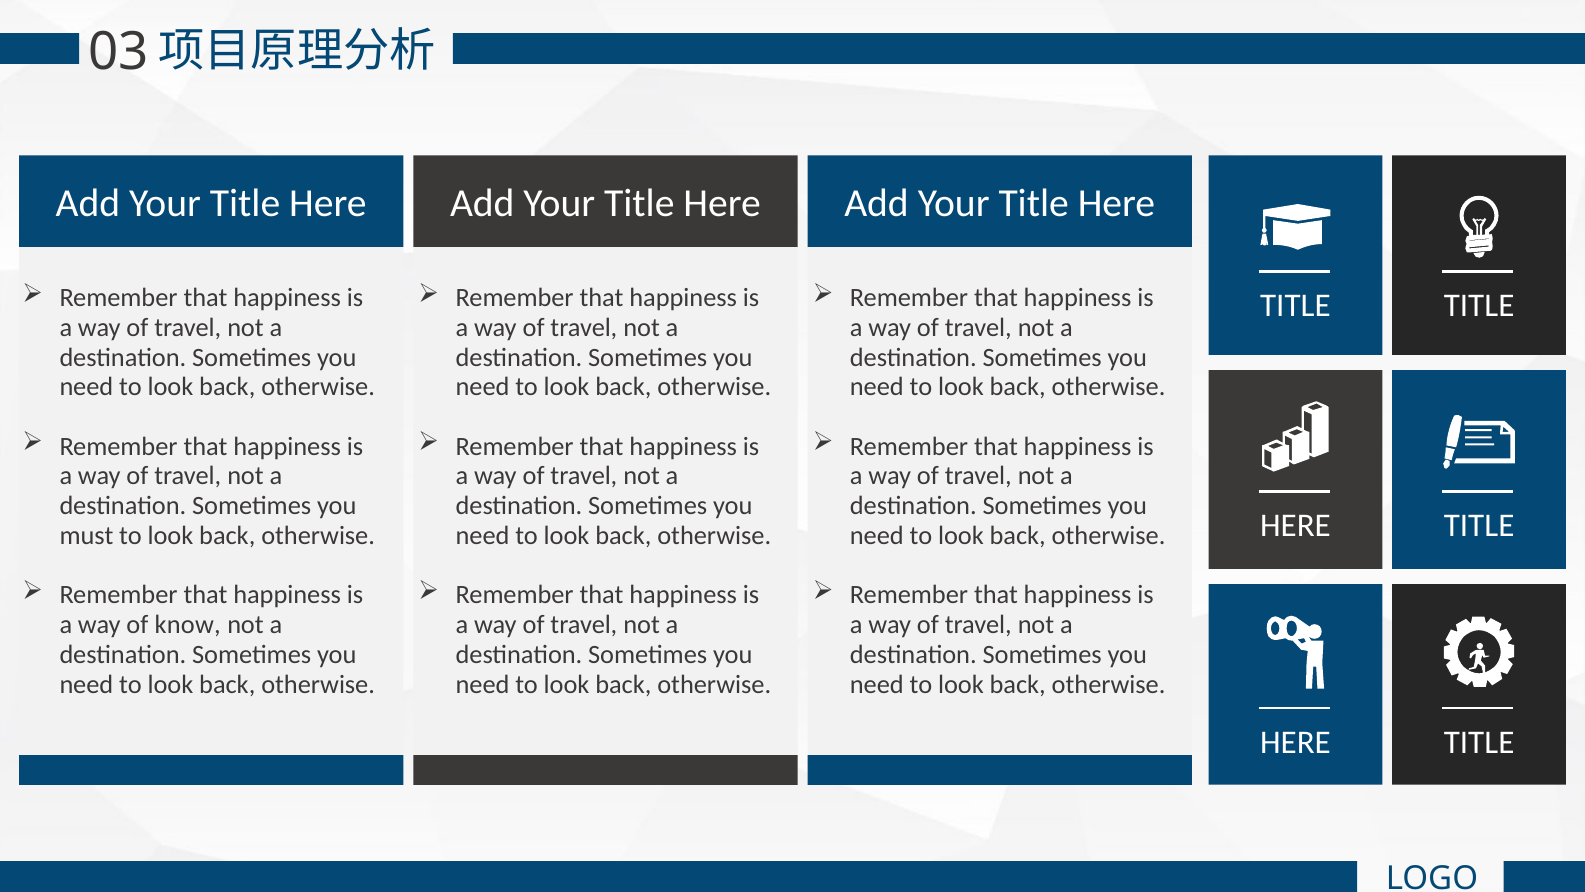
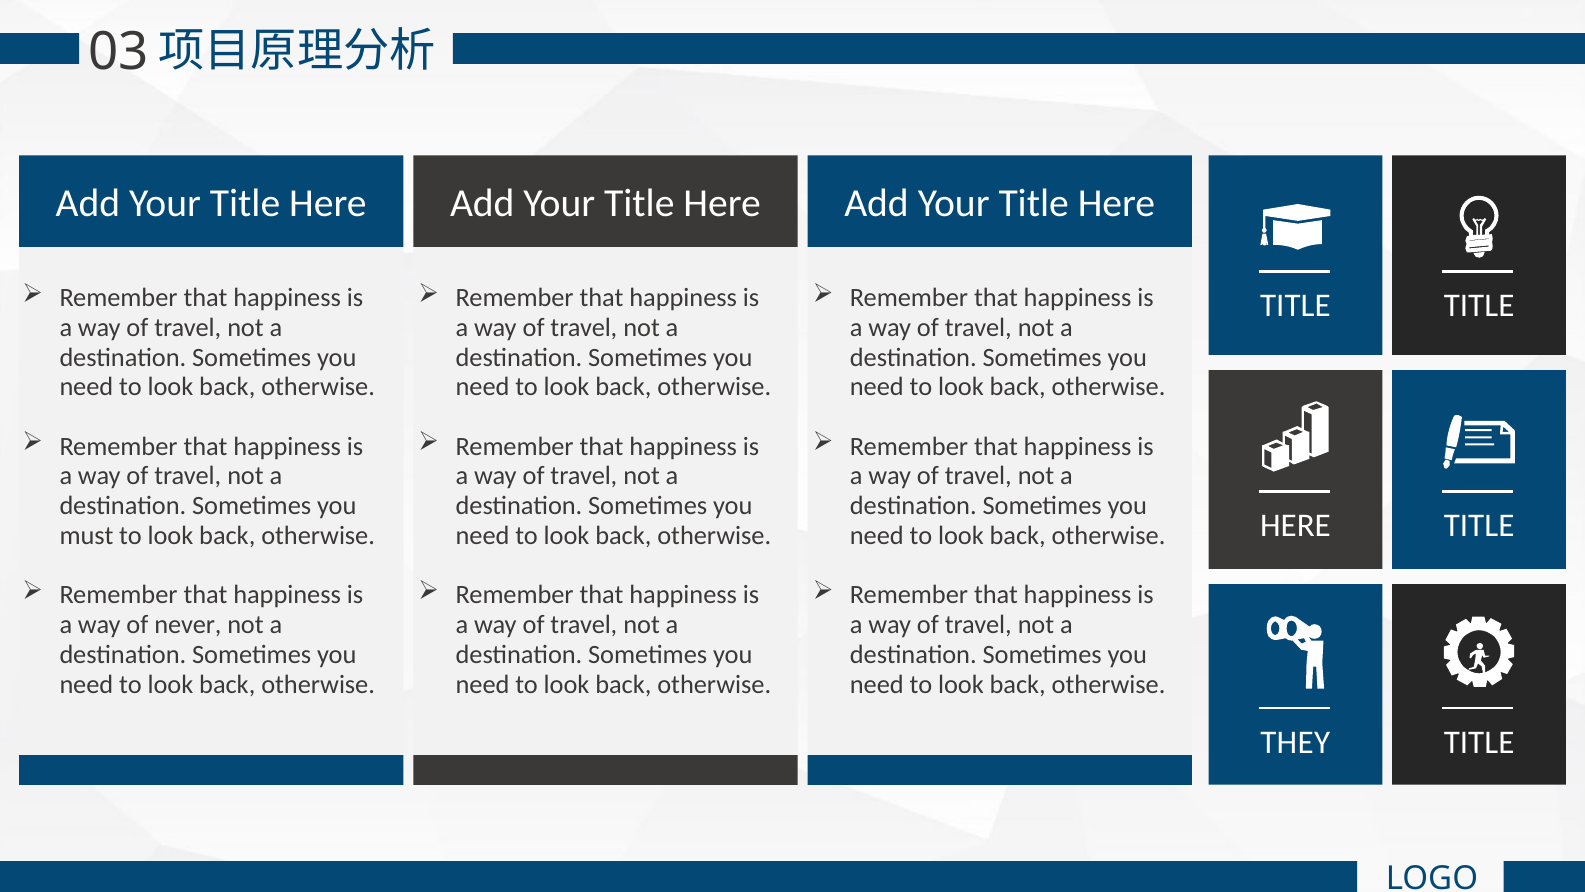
know: know -> never (188, 625)
HERE: HERE -> THEY (1295, 742)
